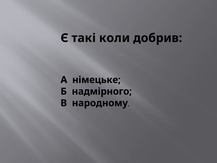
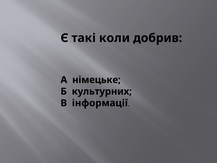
надмірного: надмірного -> культурних (102, 91)
народному: народному -> інформації (100, 103)
